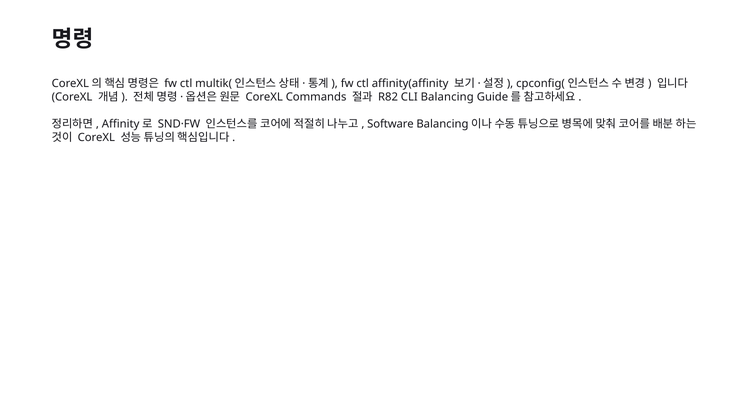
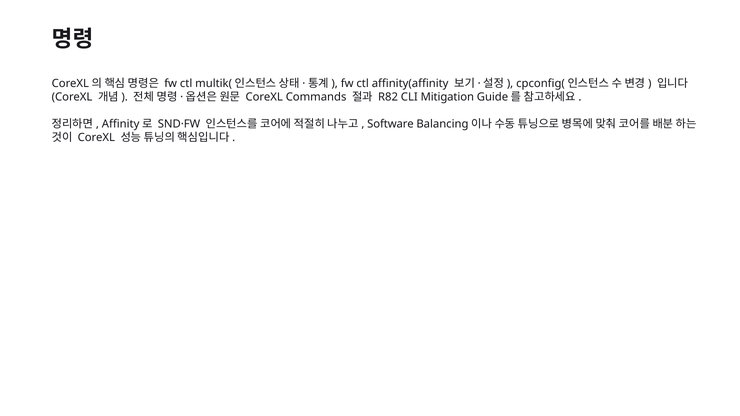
CLI Balancing: Balancing -> Mitigation (447, 97)
